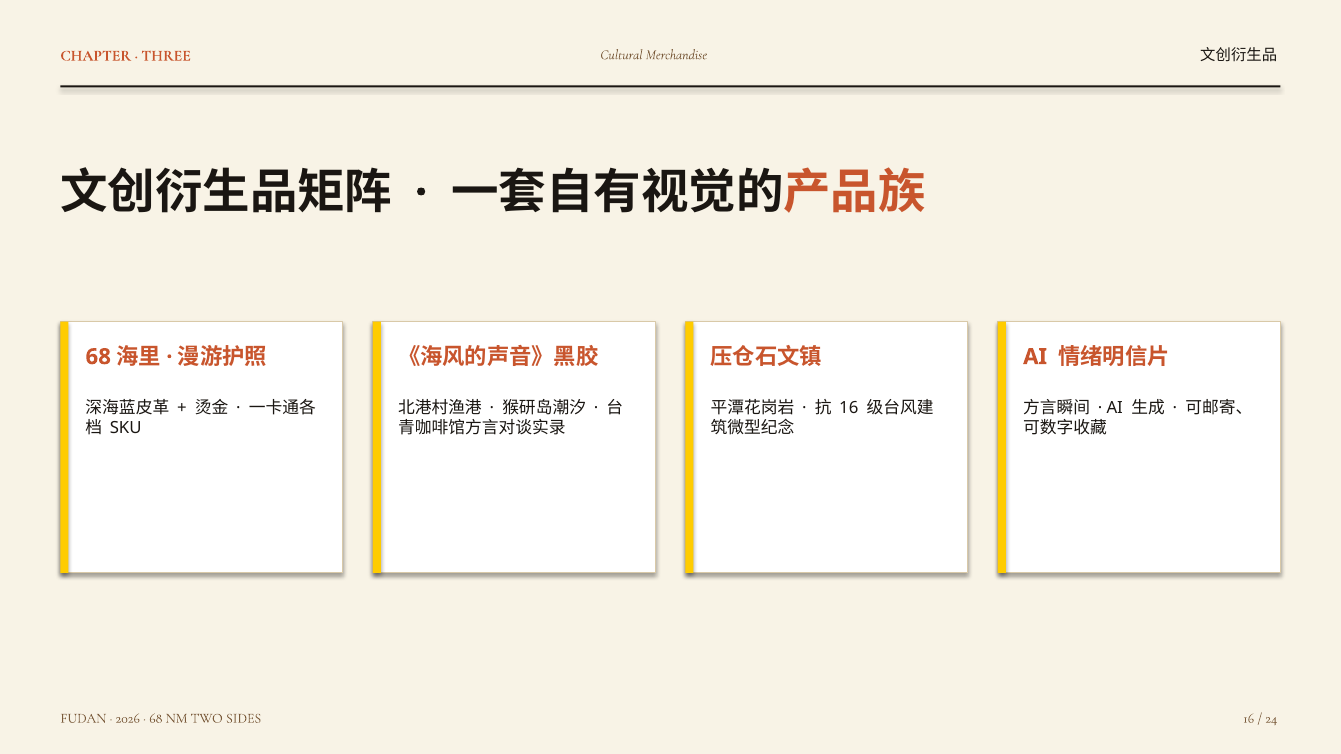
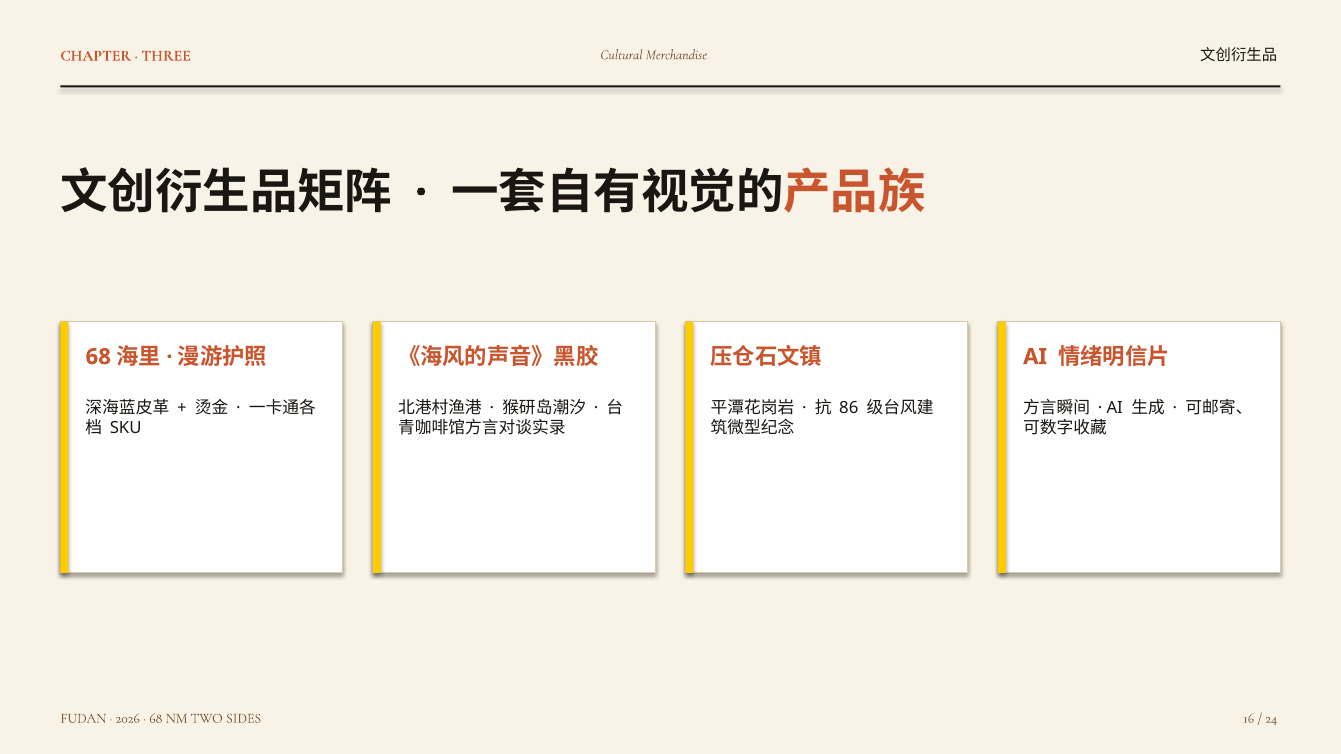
16: 16 -> 86 (849, 408)
